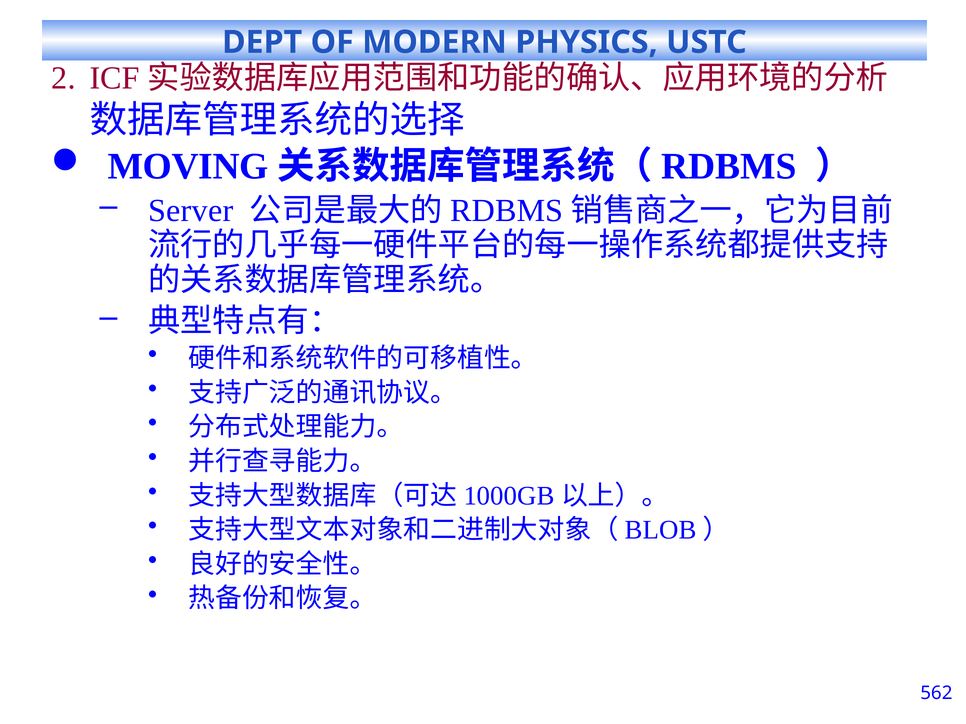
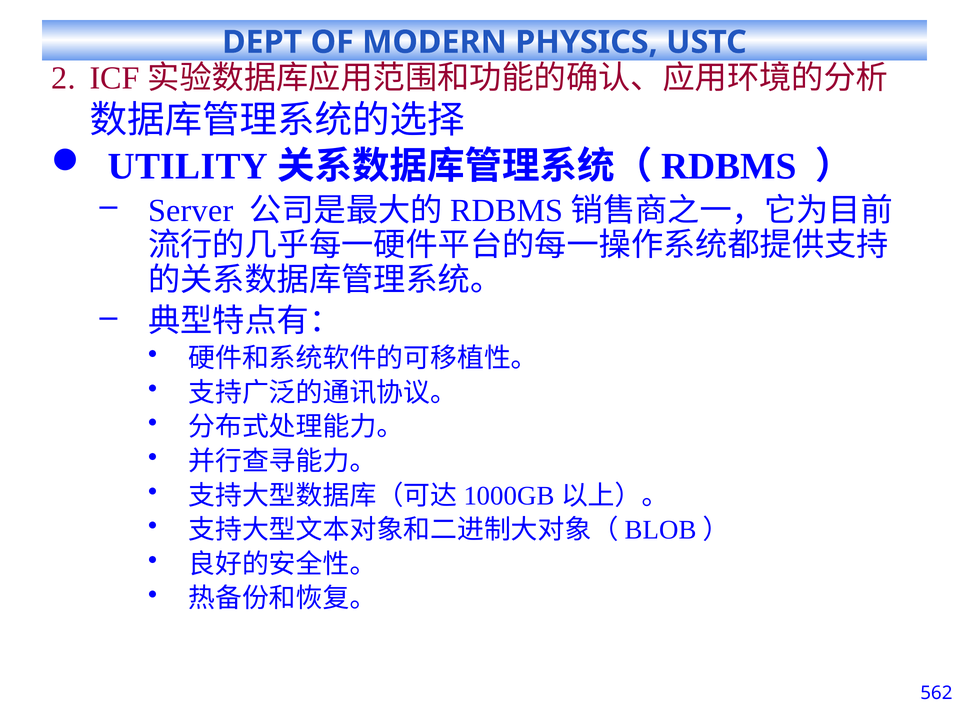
MOVING: MOVING -> UTILITY (188, 167)
